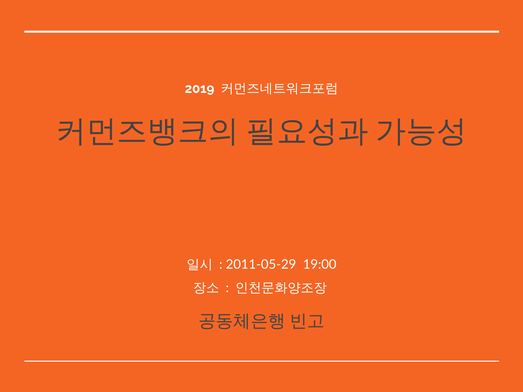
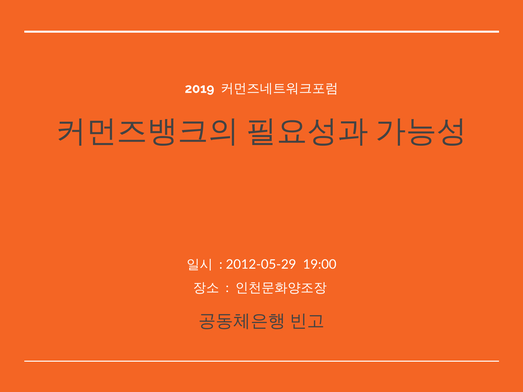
2011-05-29: 2011-05-29 -> 2012-05-29 (261, 265)
